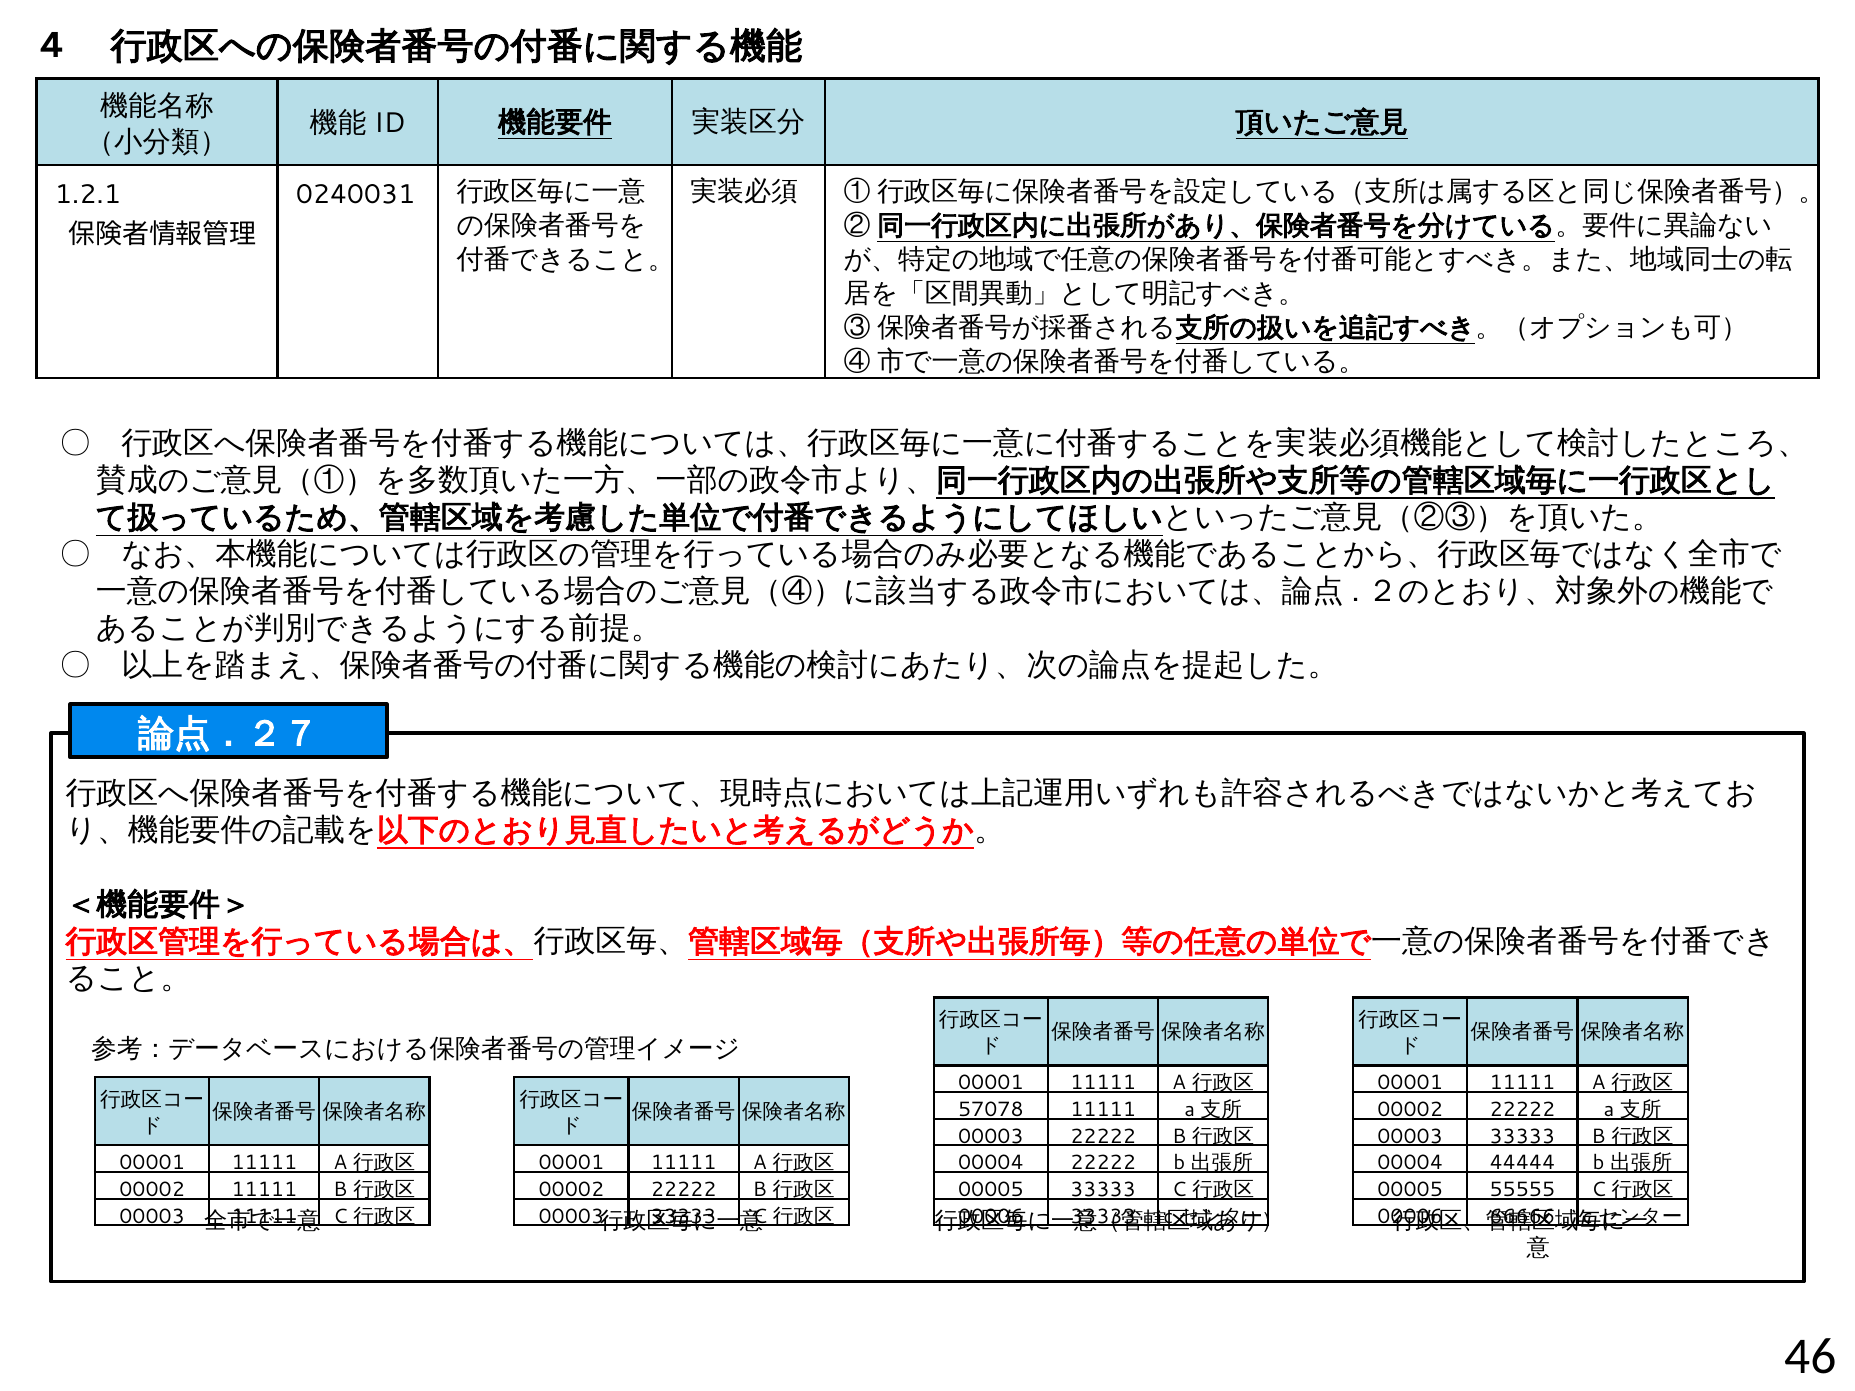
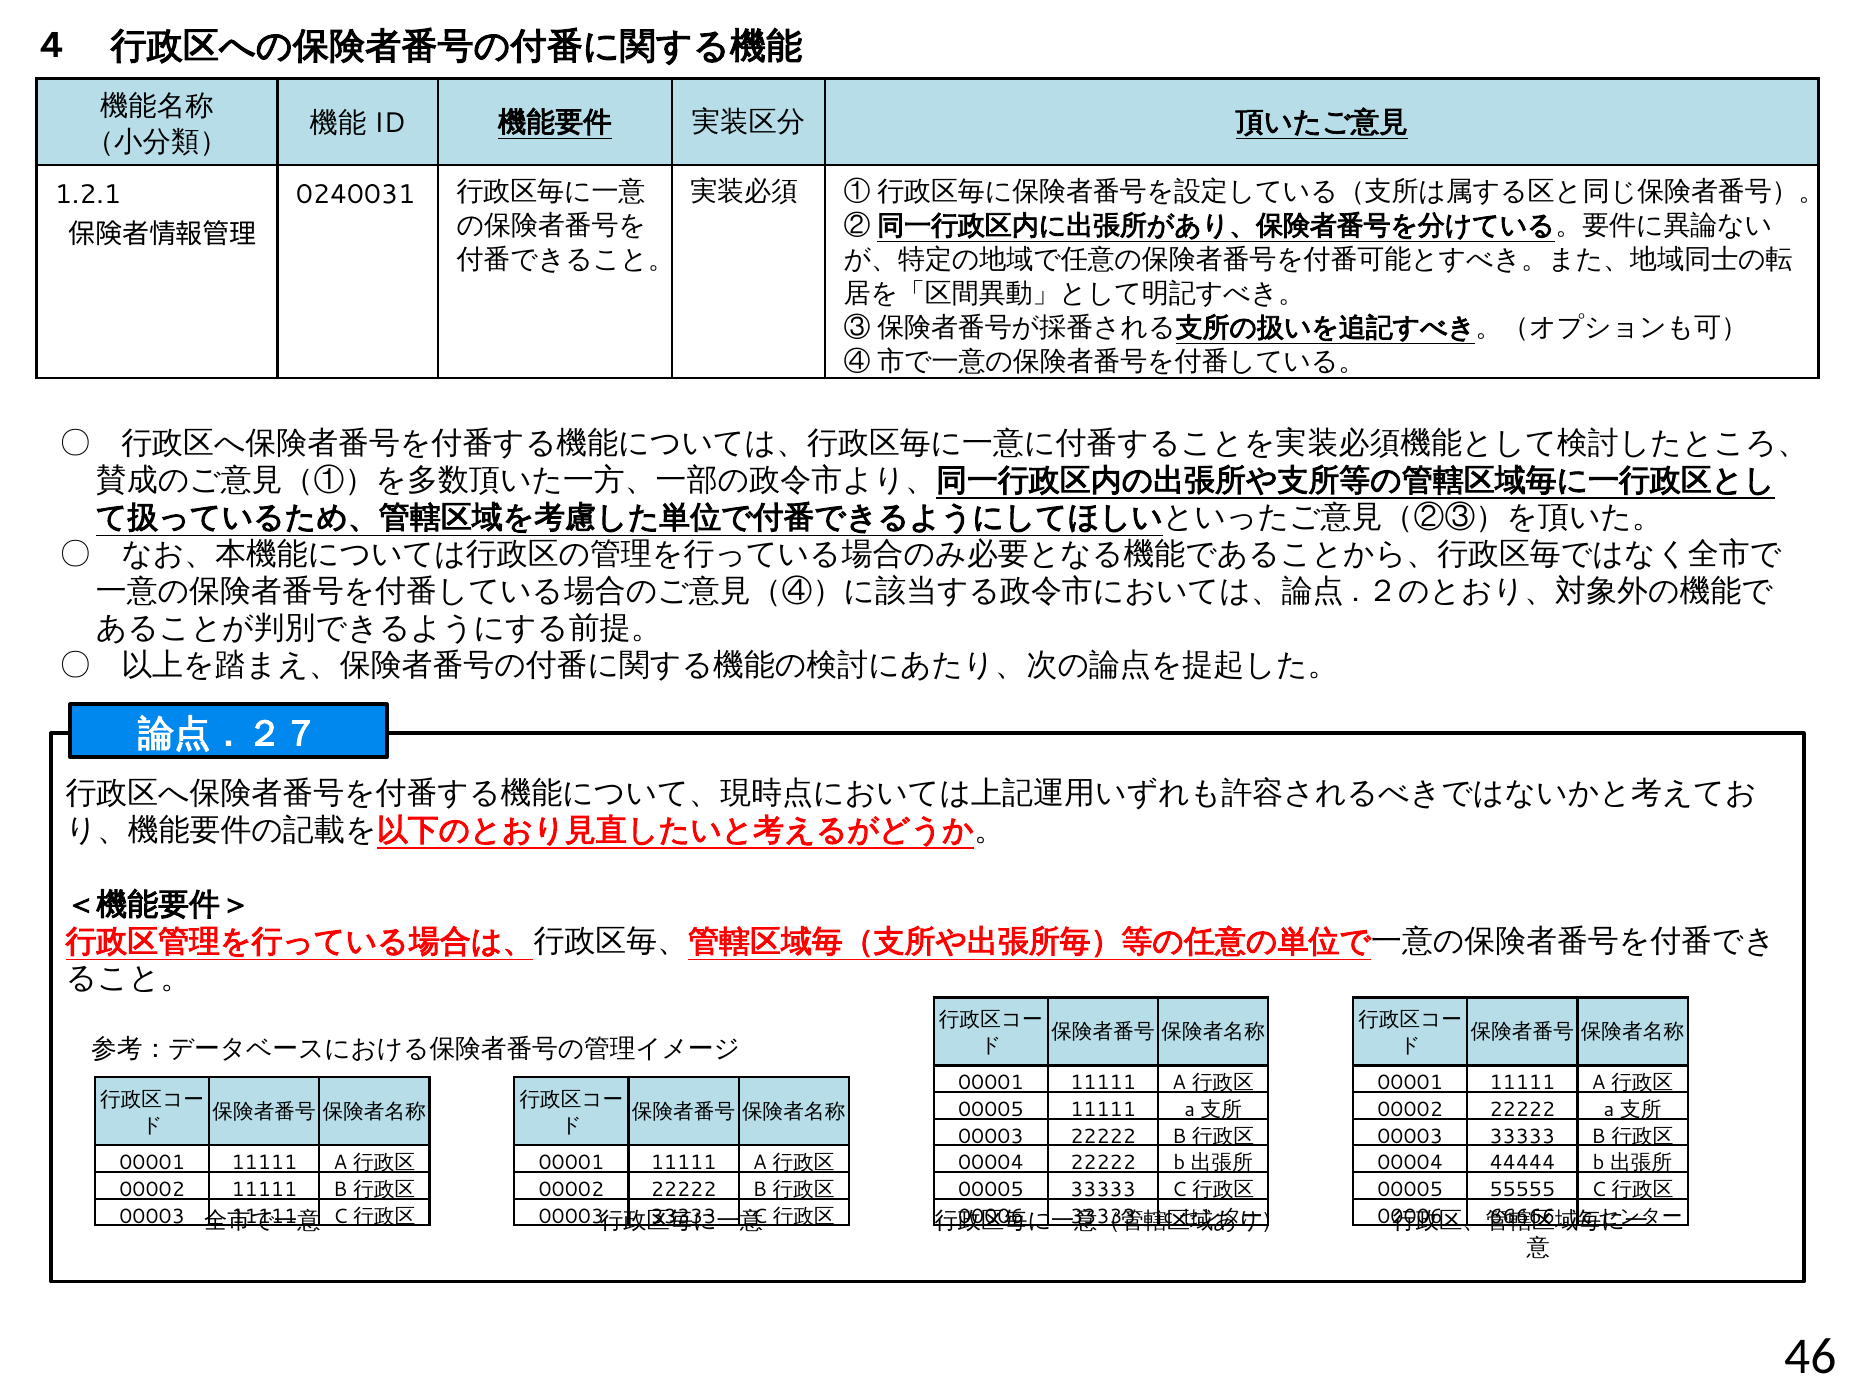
57078: 57078 -> 00005 (991, 1110)
